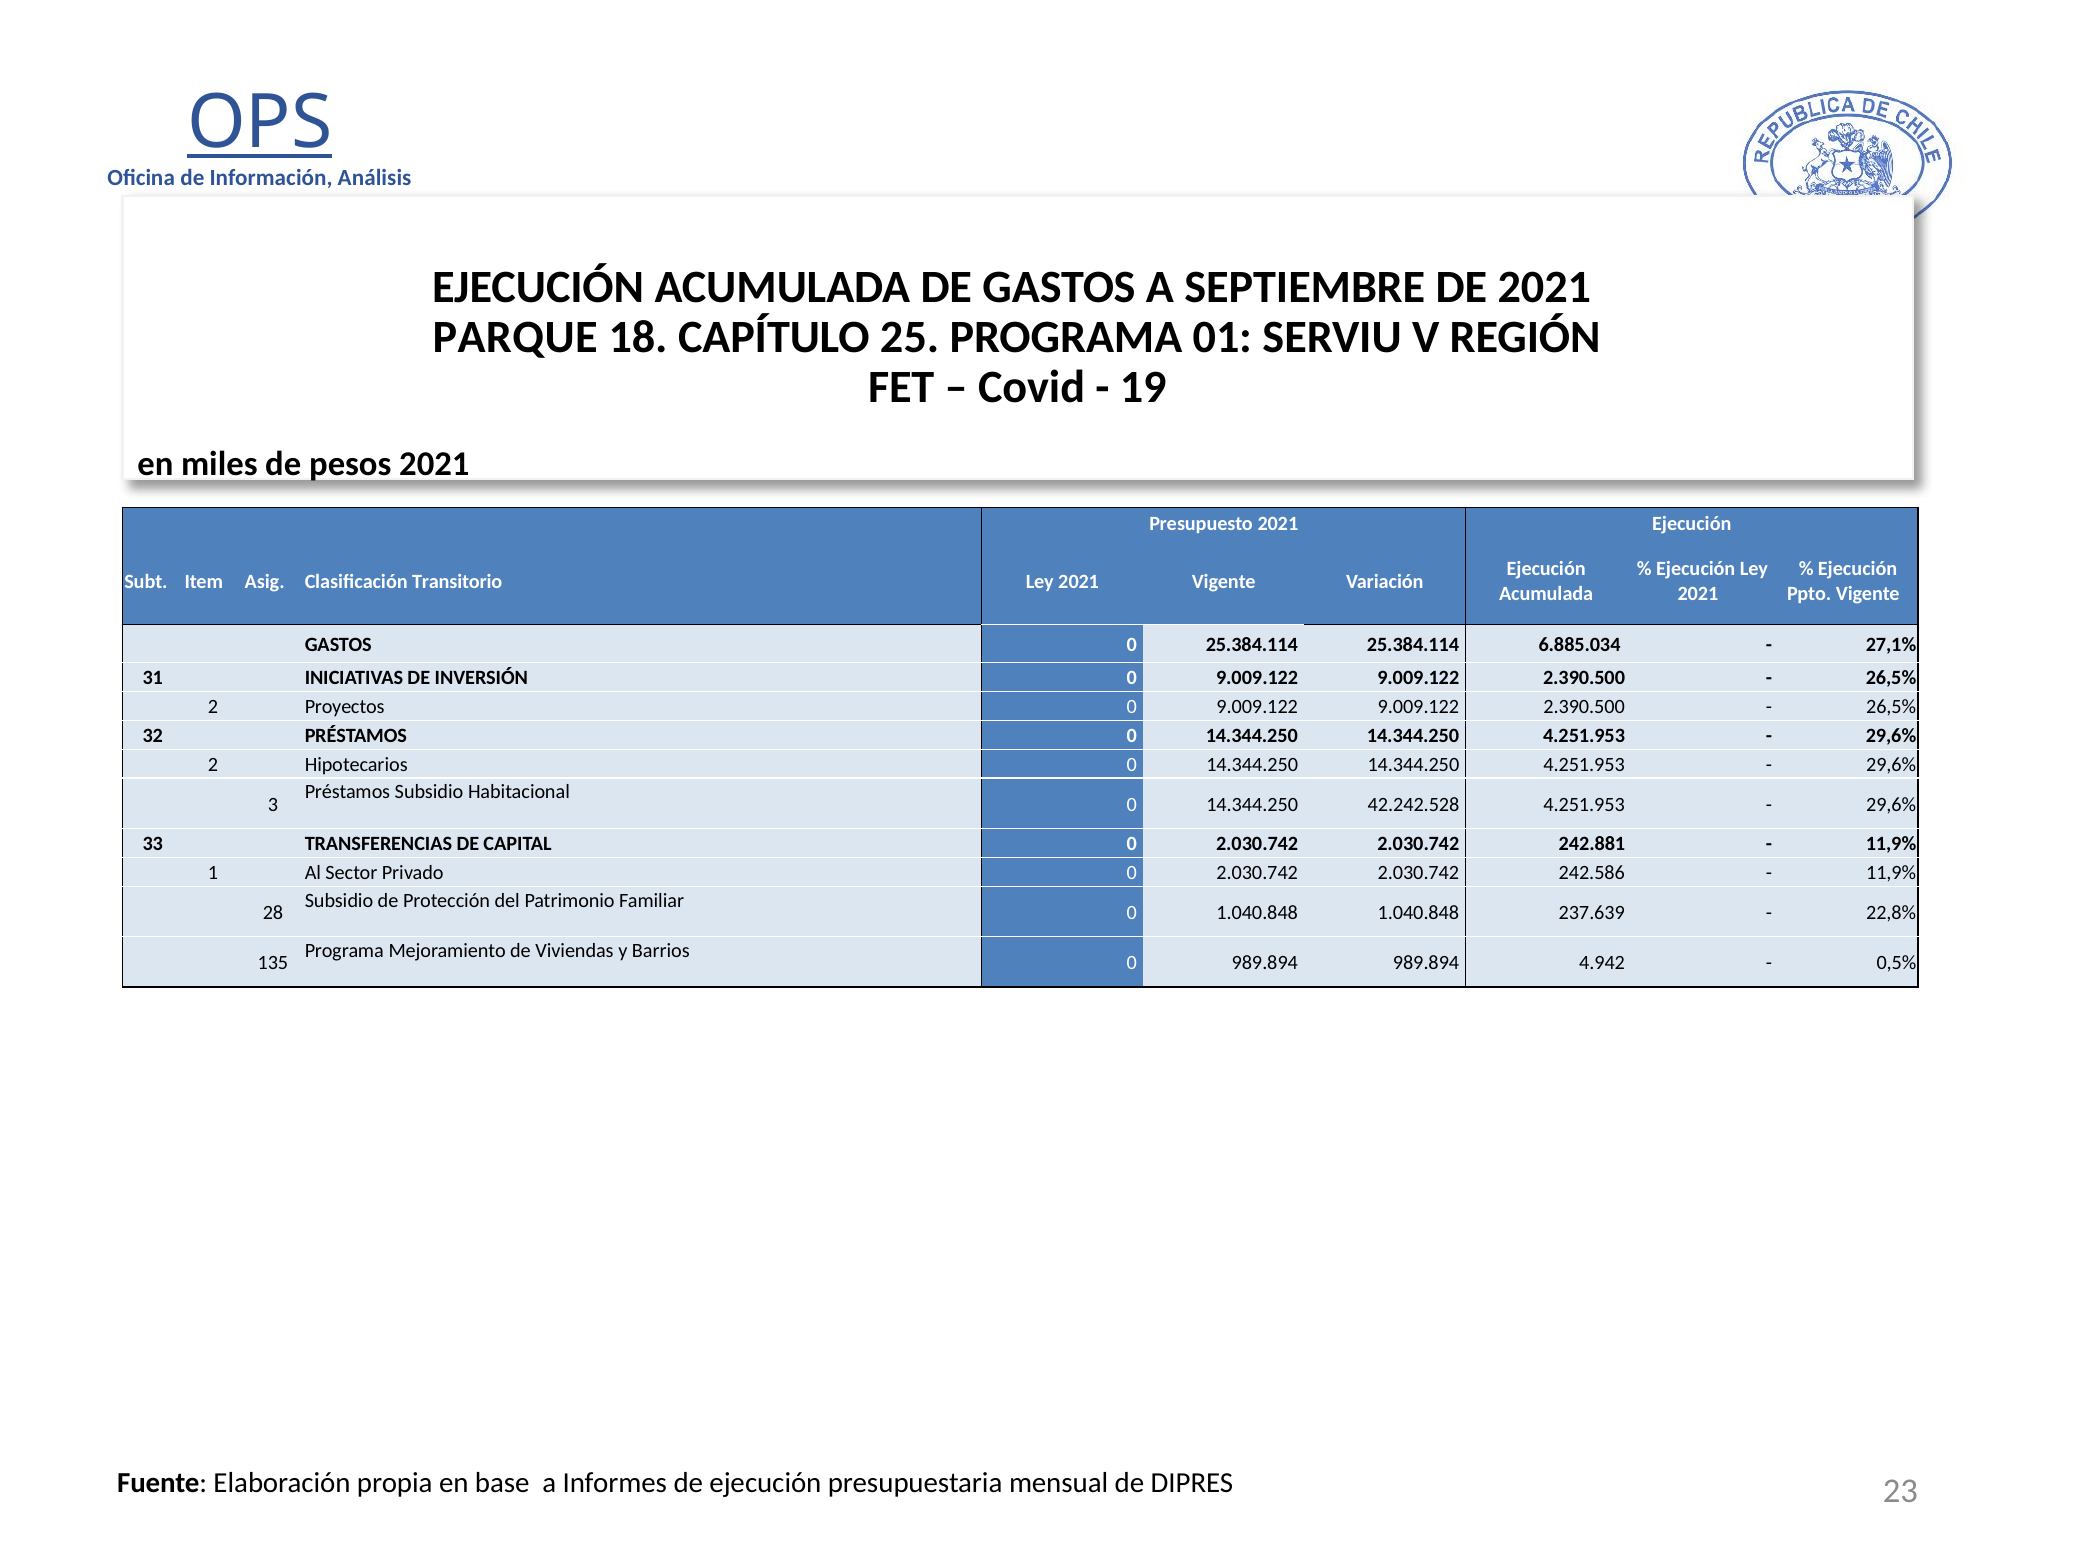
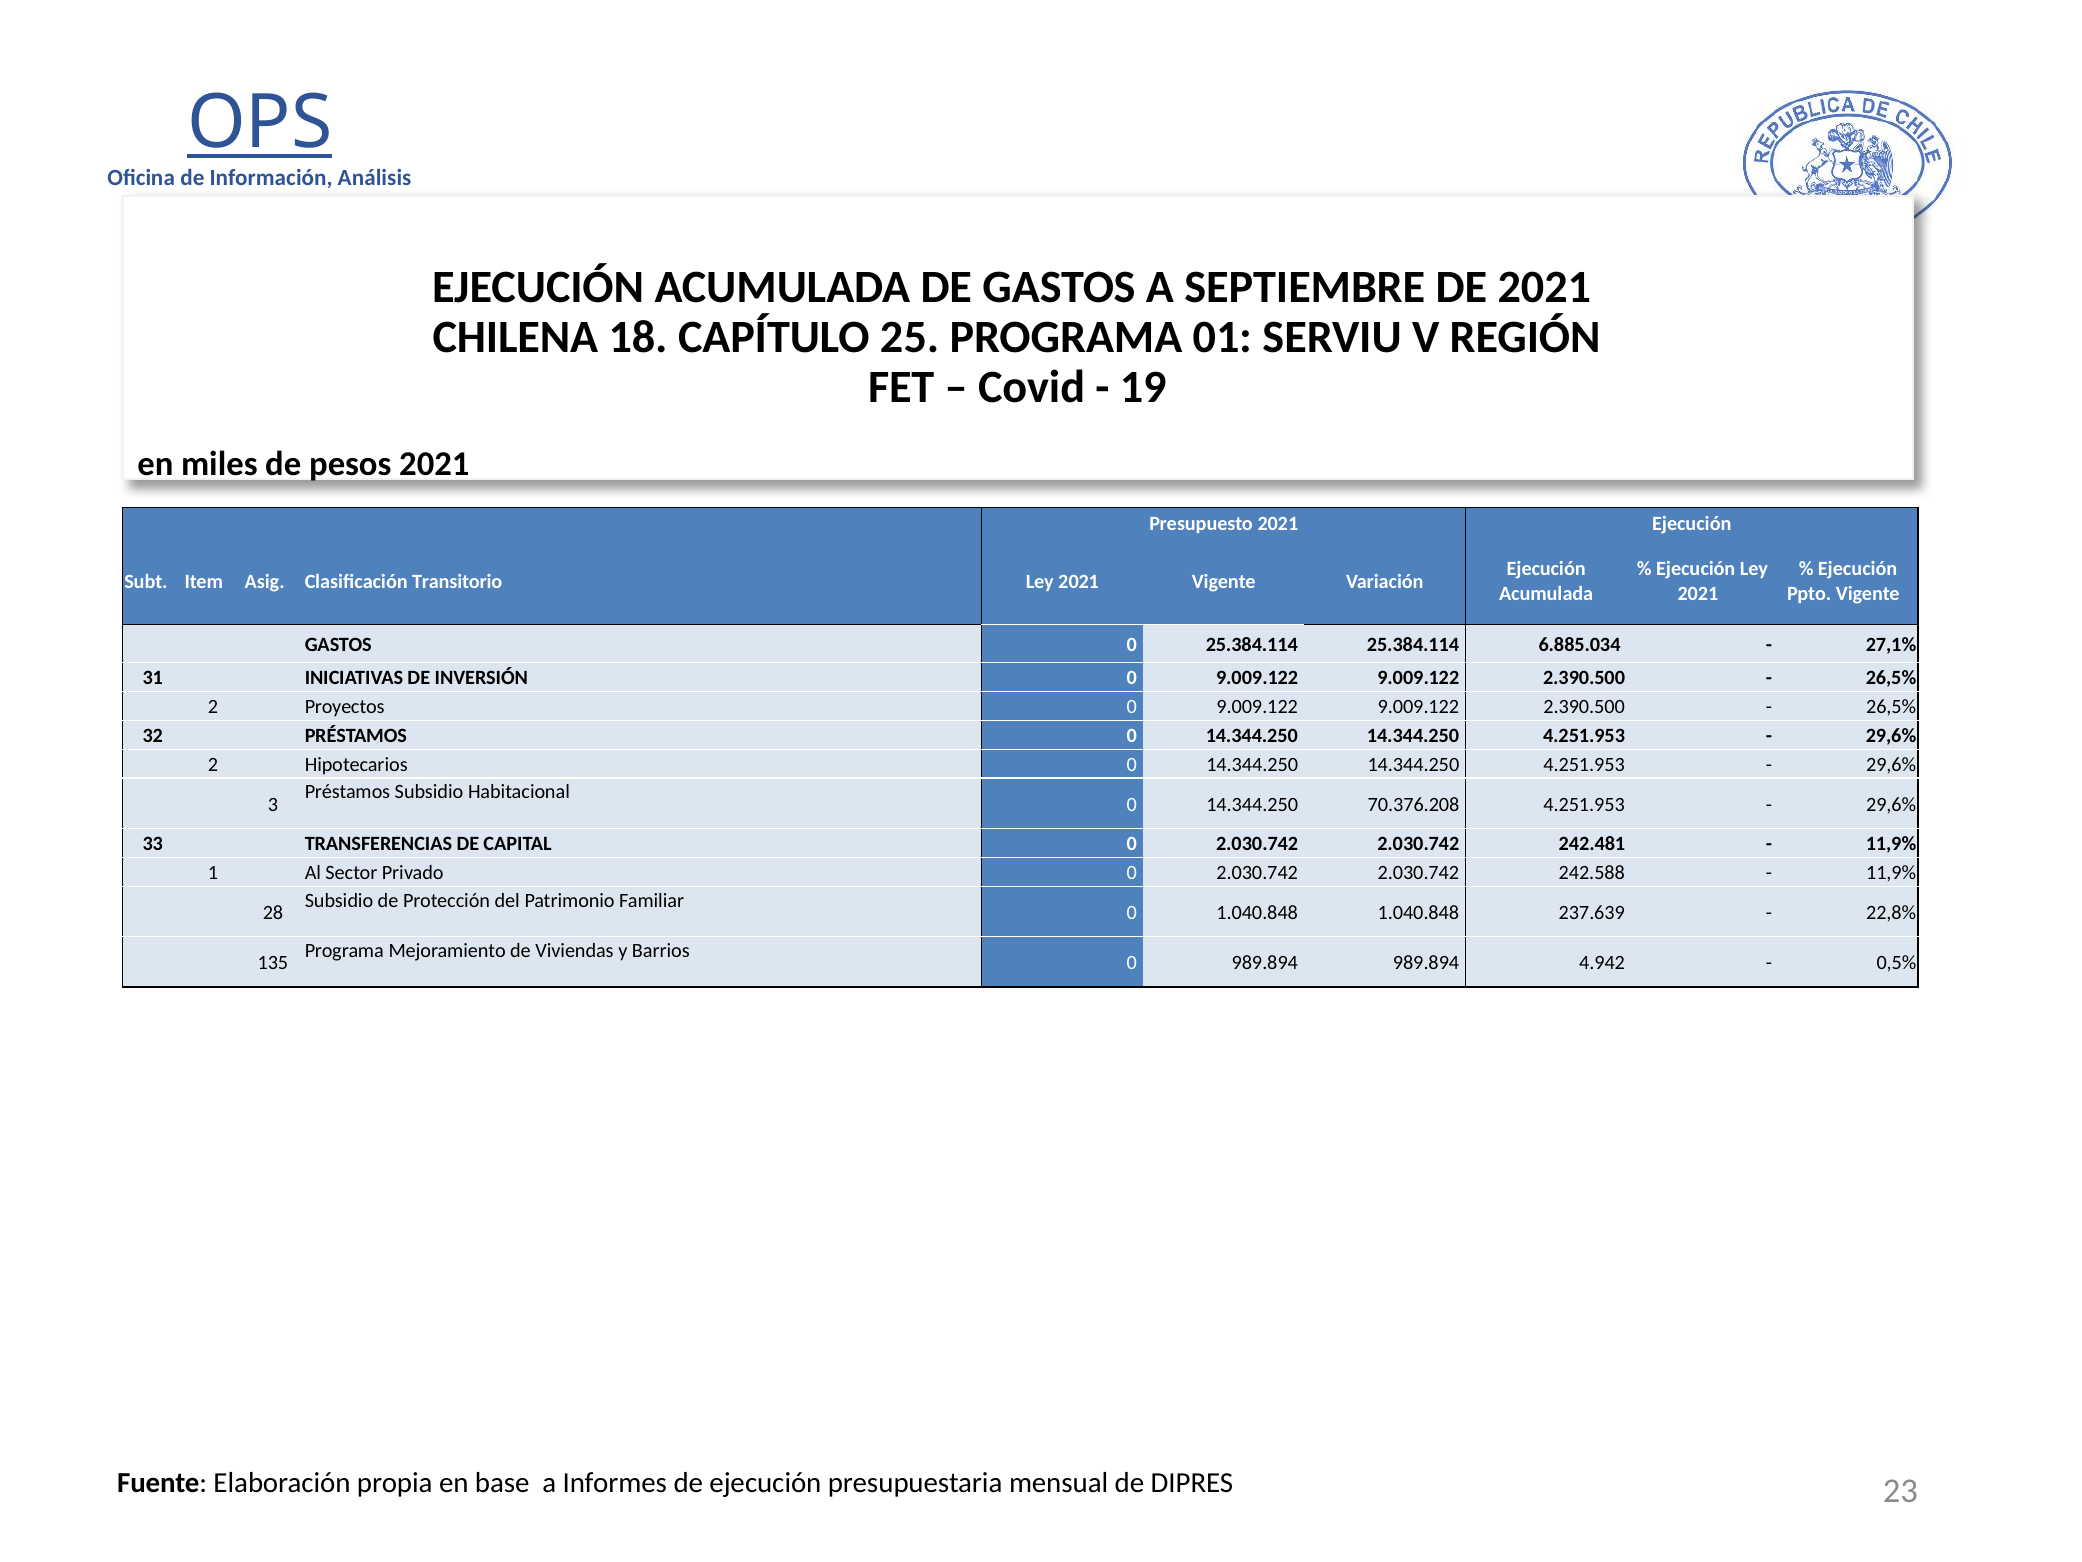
PARQUE: PARQUE -> CHILENA (515, 337)
42.242.528: 42.242.528 -> 70.376.208 (1414, 804)
242.881: 242.881 -> 242.481 (1592, 844)
242.586: 242.586 -> 242.588 (1592, 873)
